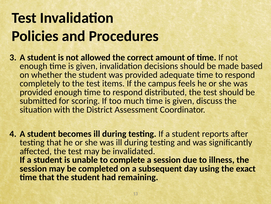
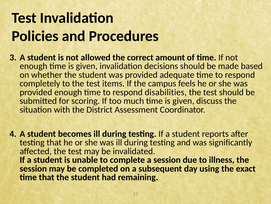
distributed: distributed -> disabilities (166, 92)
